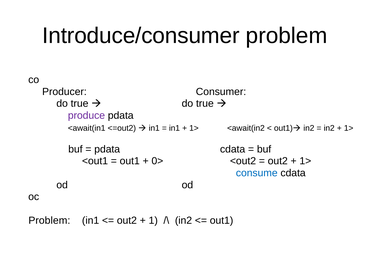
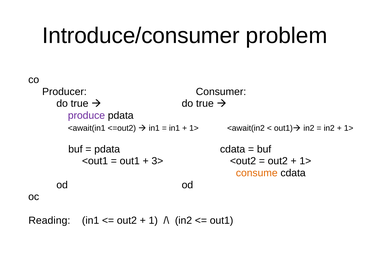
0>: 0> -> 3> (157, 161)
consume colour: blue -> orange (257, 173)
Problem: Problem -> Reading (49, 221)
